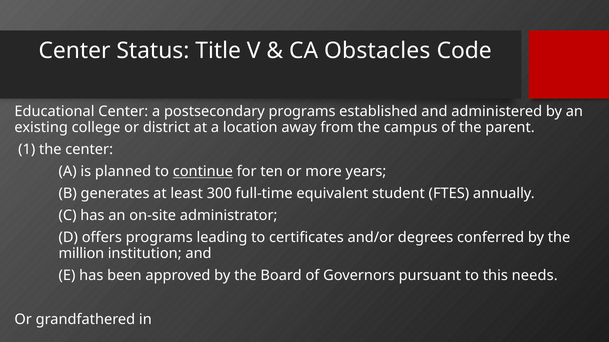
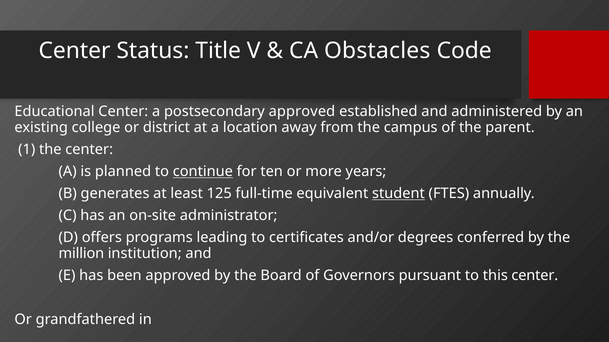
postsecondary programs: programs -> approved (302, 112)
300: 300 -> 125 (219, 194)
student underline: none -> present (398, 194)
this needs: needs -> center (535, 276)
